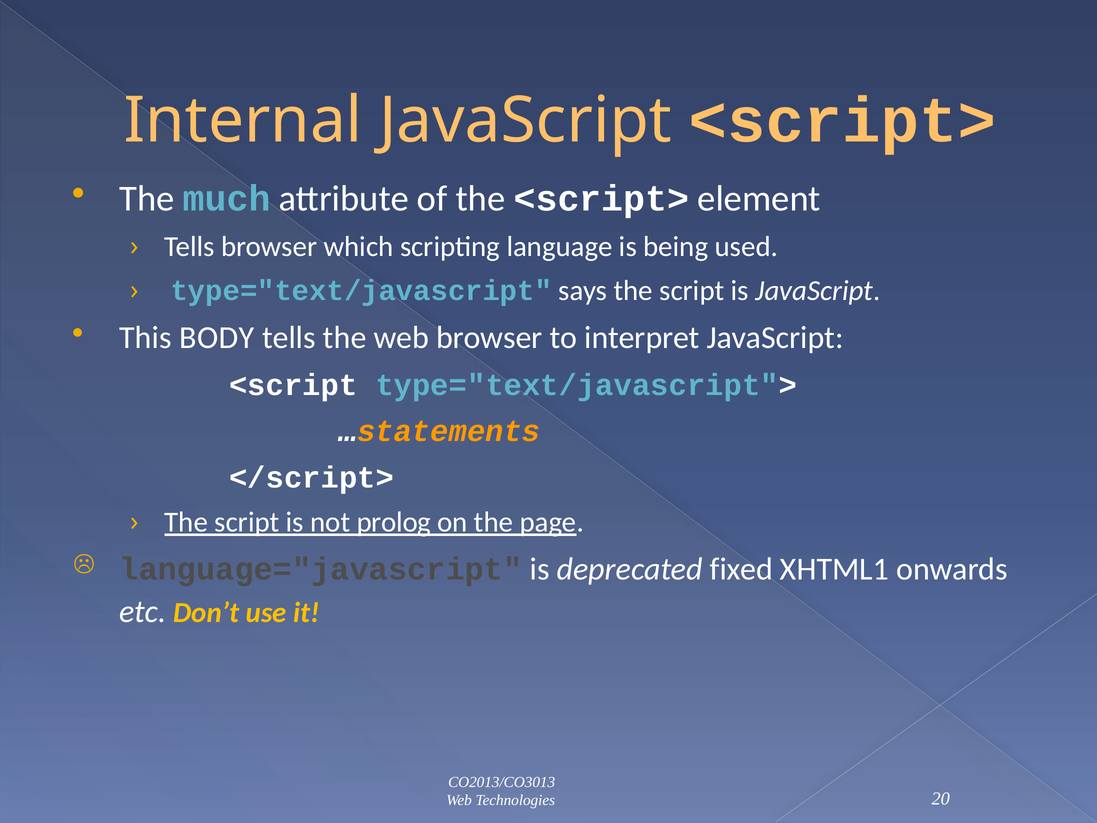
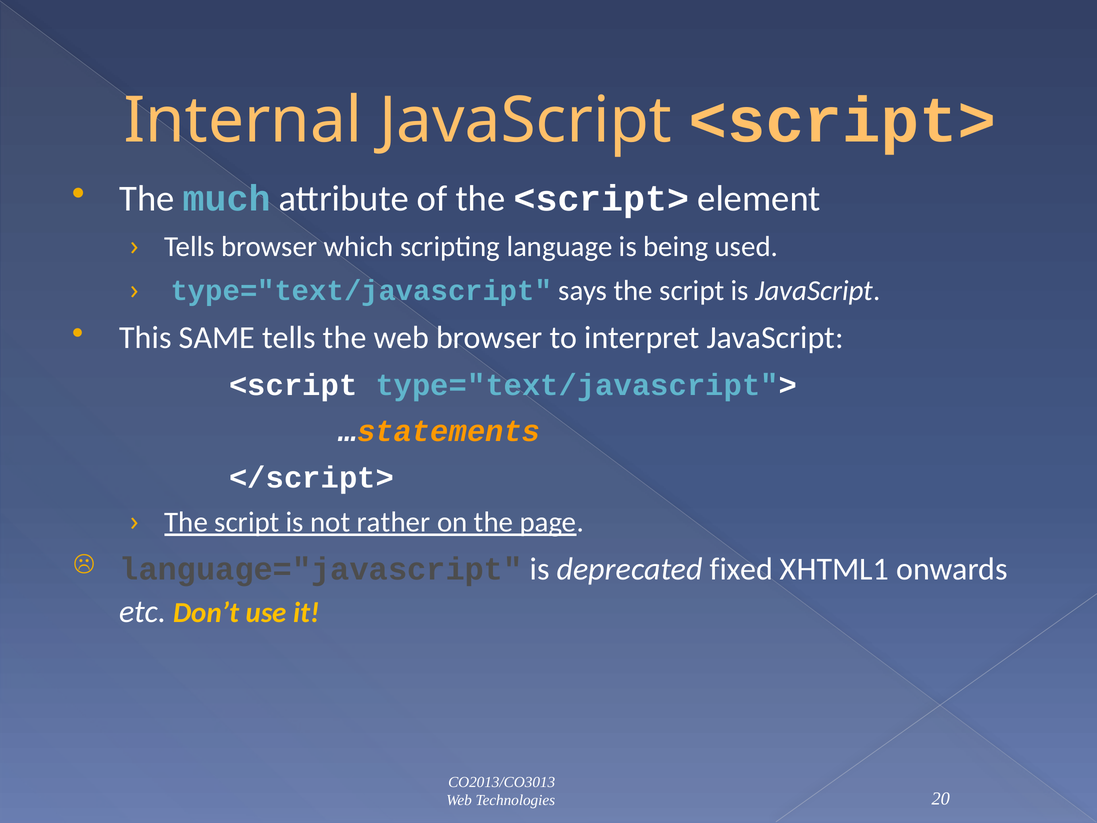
BODY: BODY -> SAME (217, 338)
prolog: prolog -> rather (394, 522)
